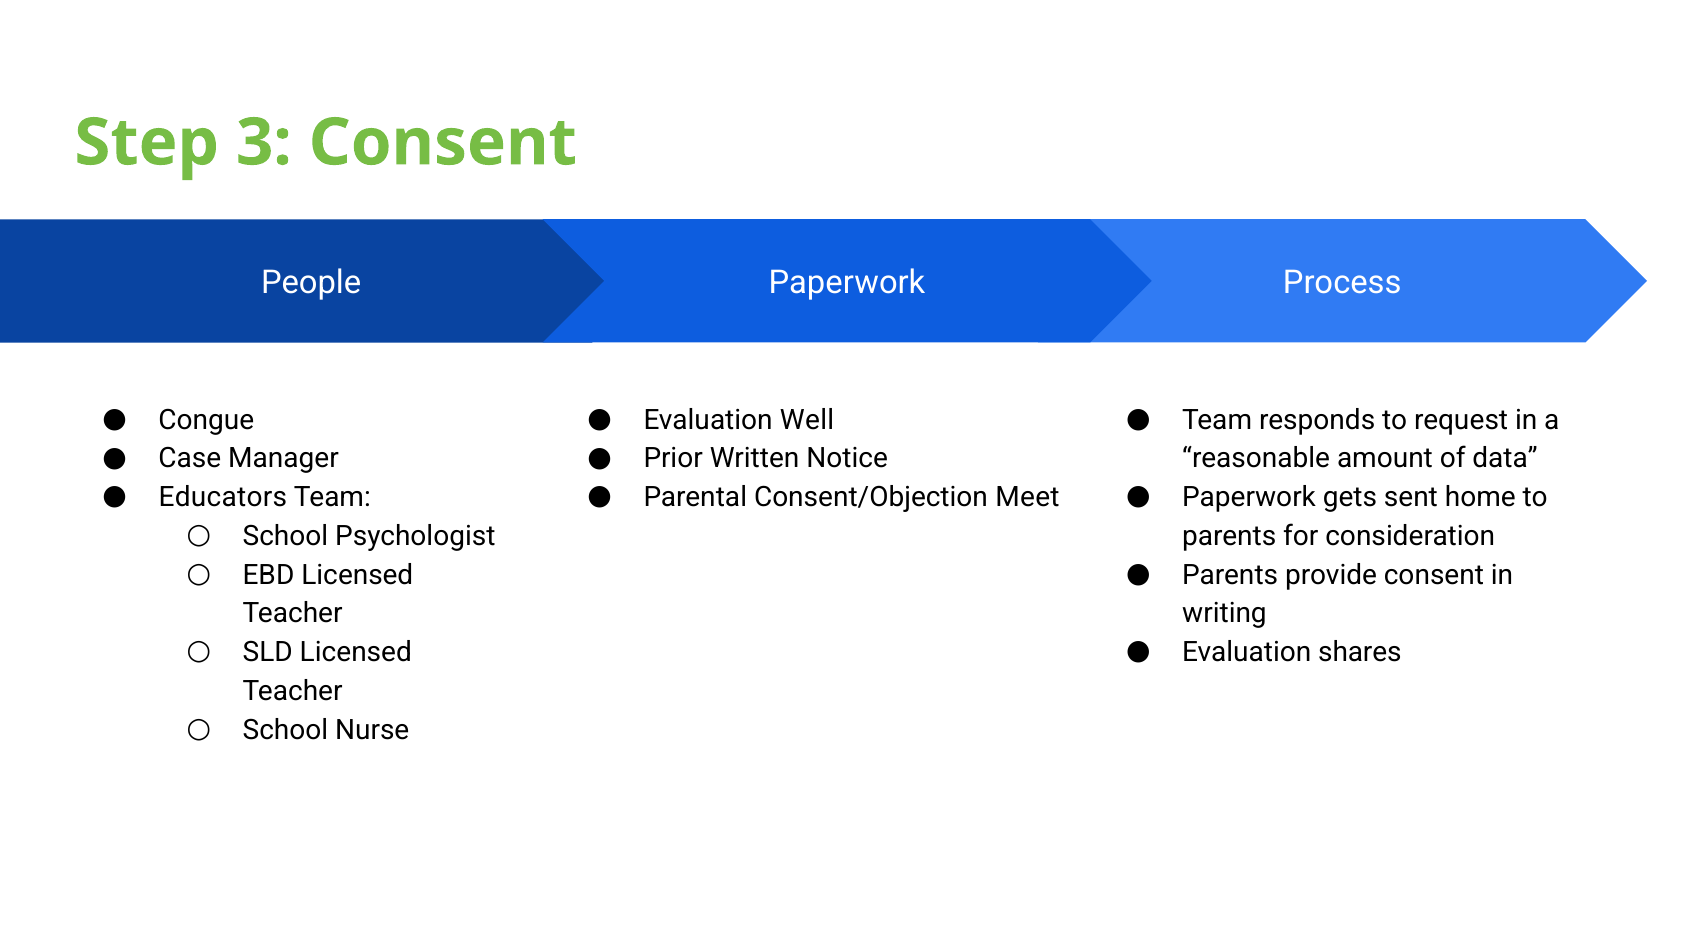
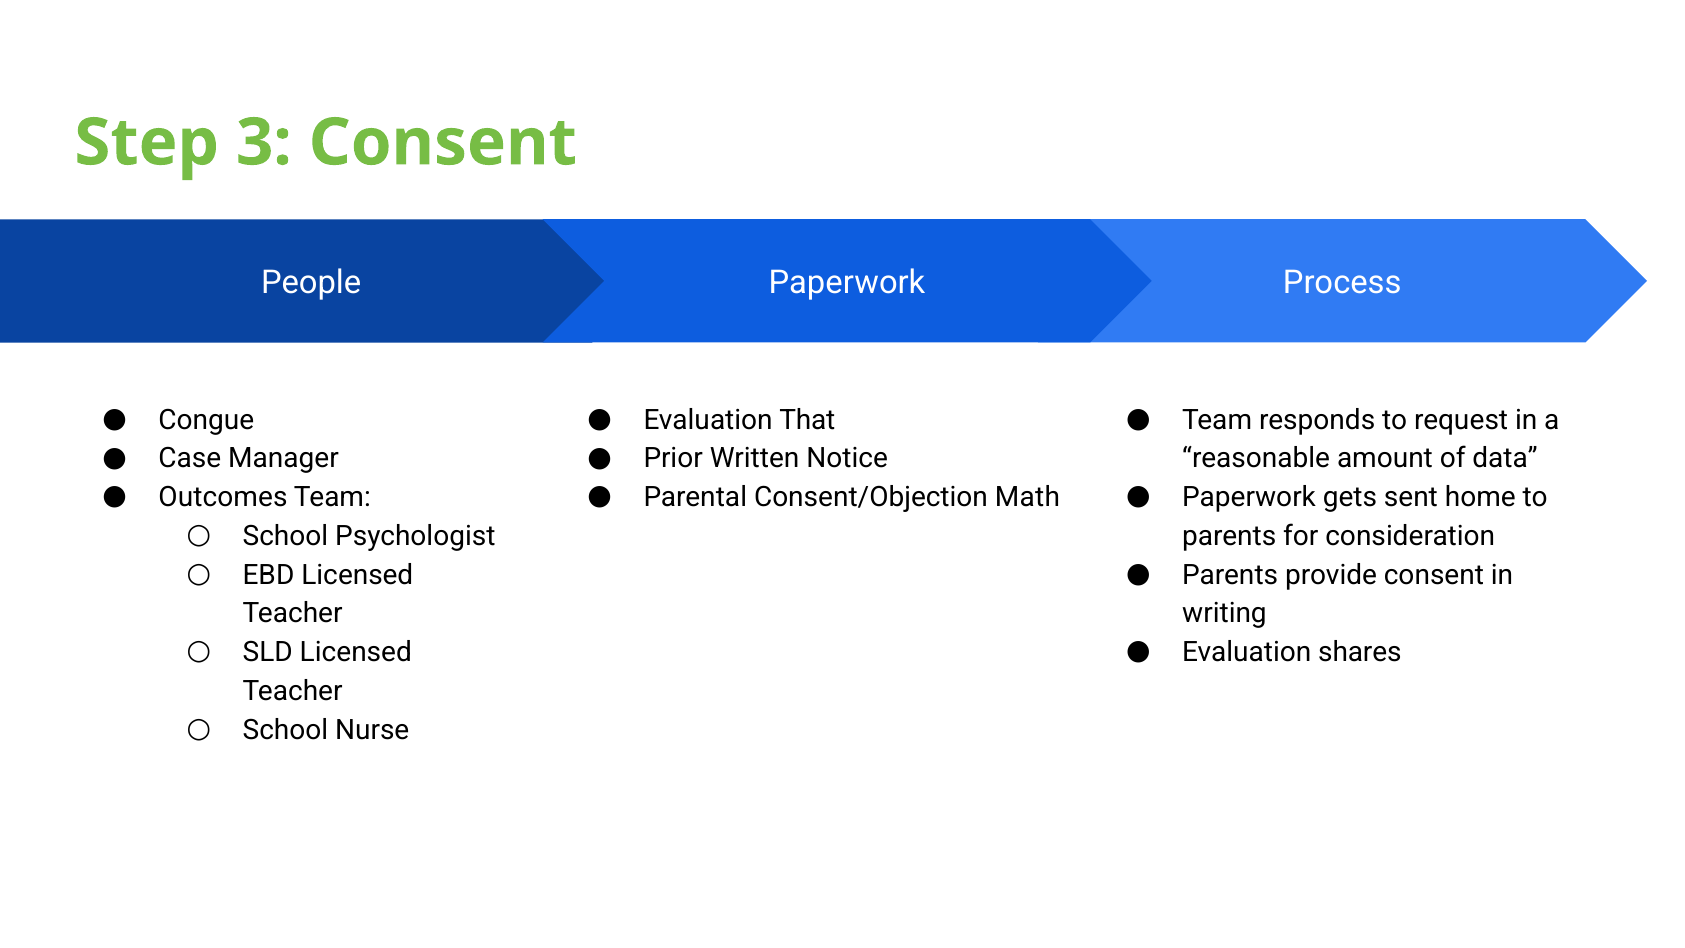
Well: Well -> That (807, 420)
Educators: Educators -> Outcomes (223, 497)
Meet: Meet -> Math (1027, 497)
